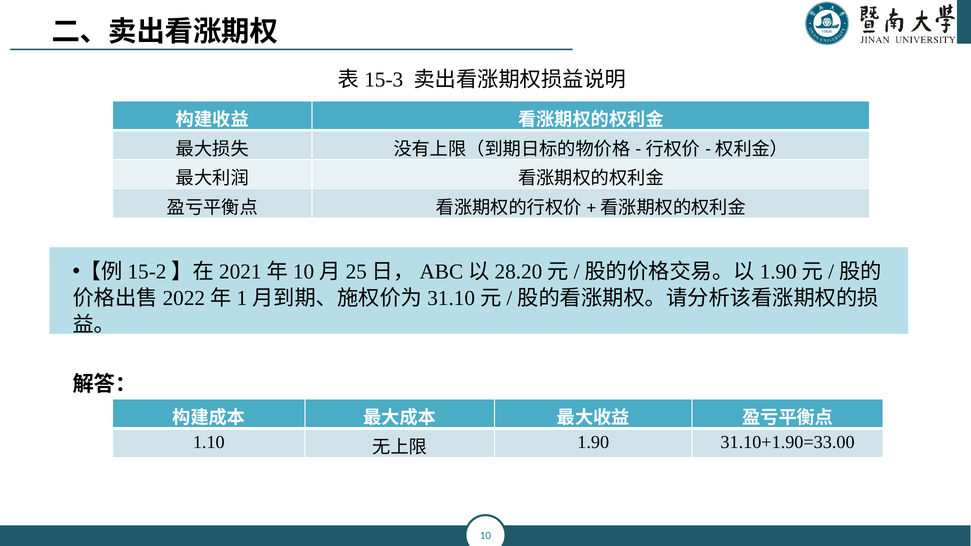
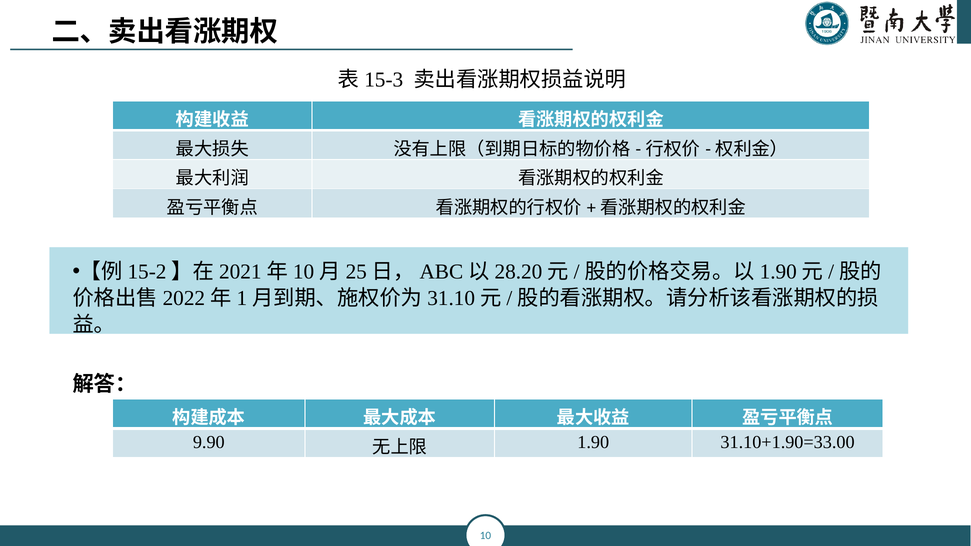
1.10: 1.10 -> 9.90 (209, 443)
